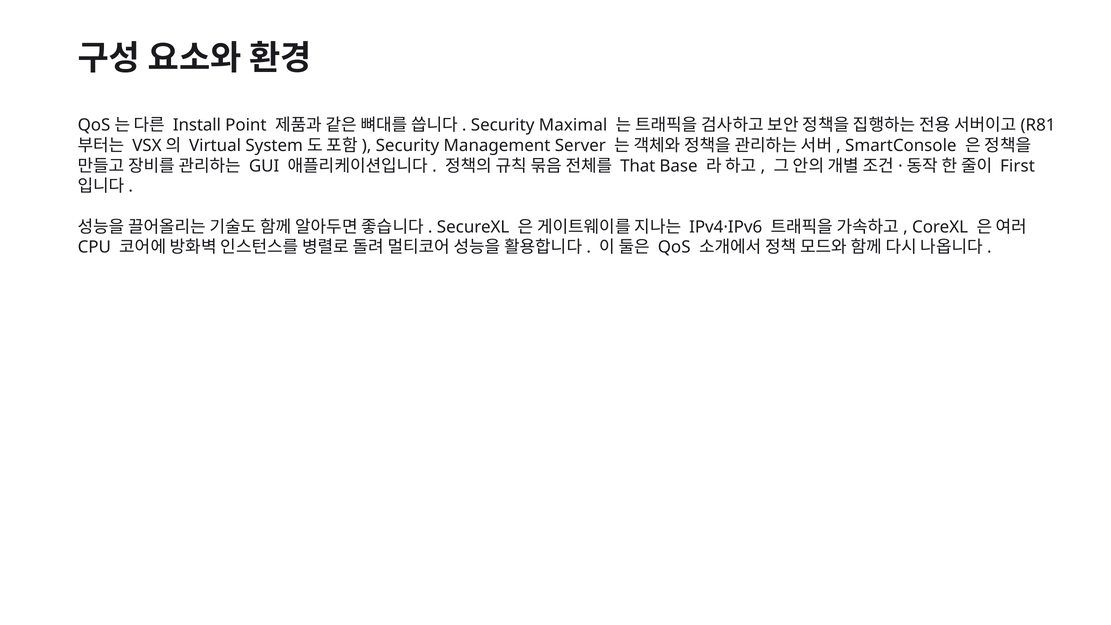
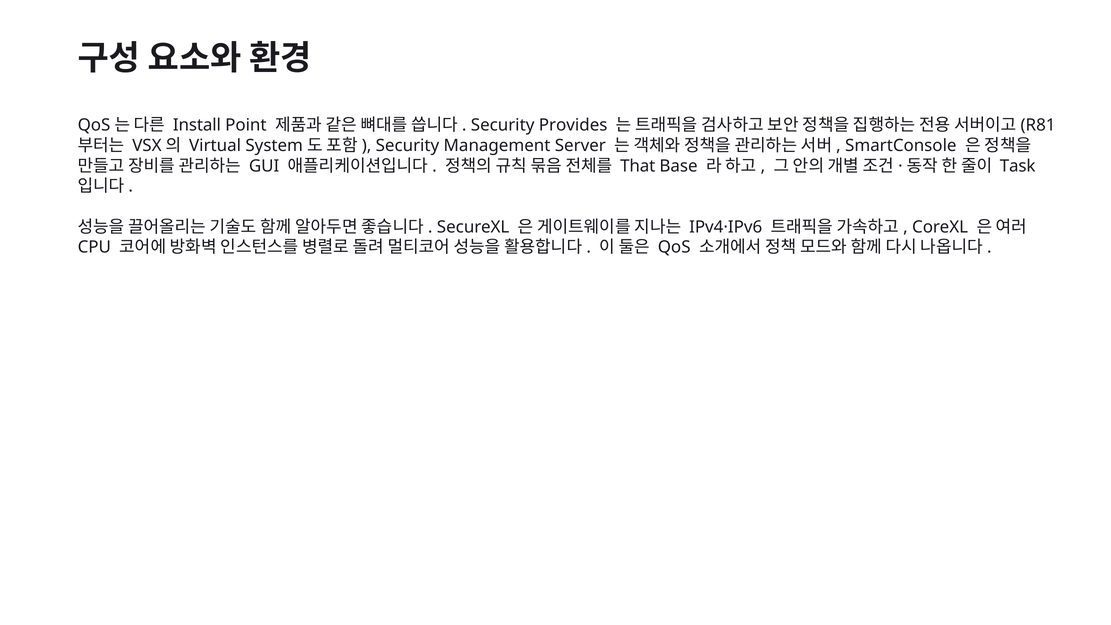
Maximal: Maximal -> Provides (573, 125)
First: First -> Task (1018, 166)
